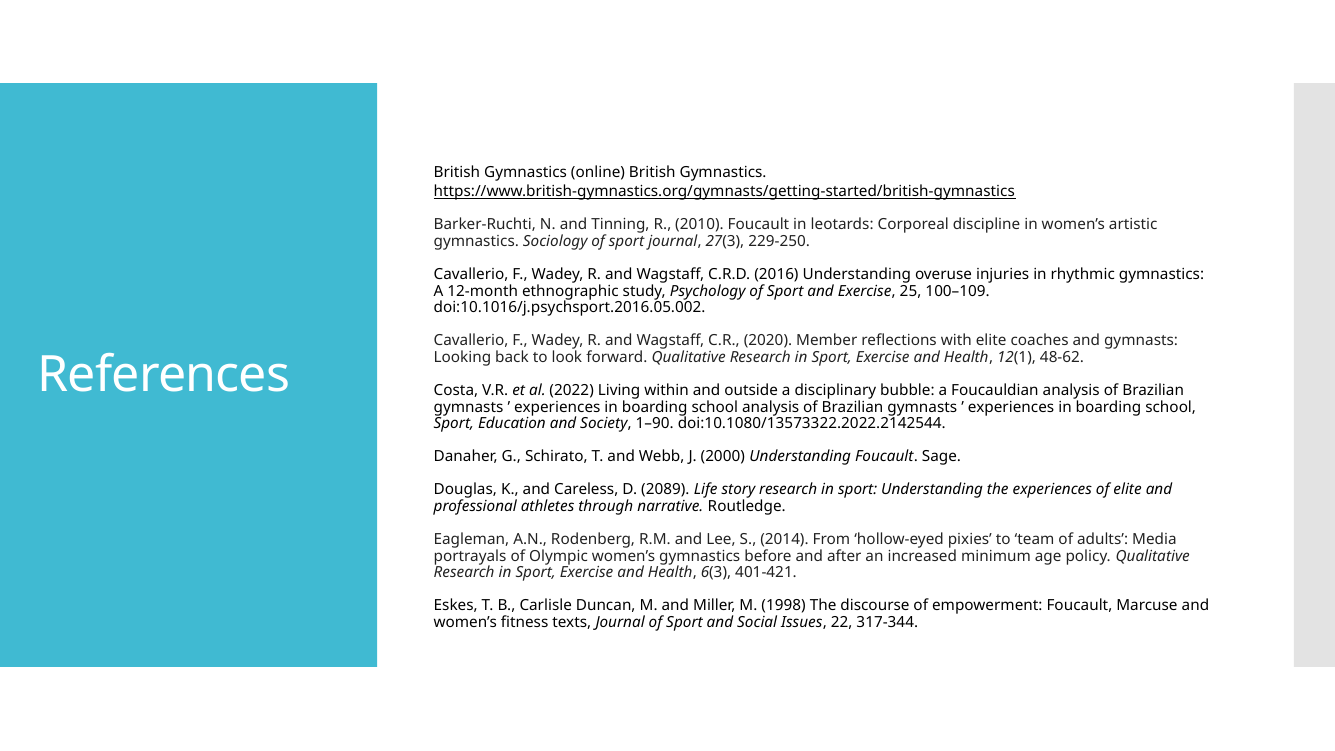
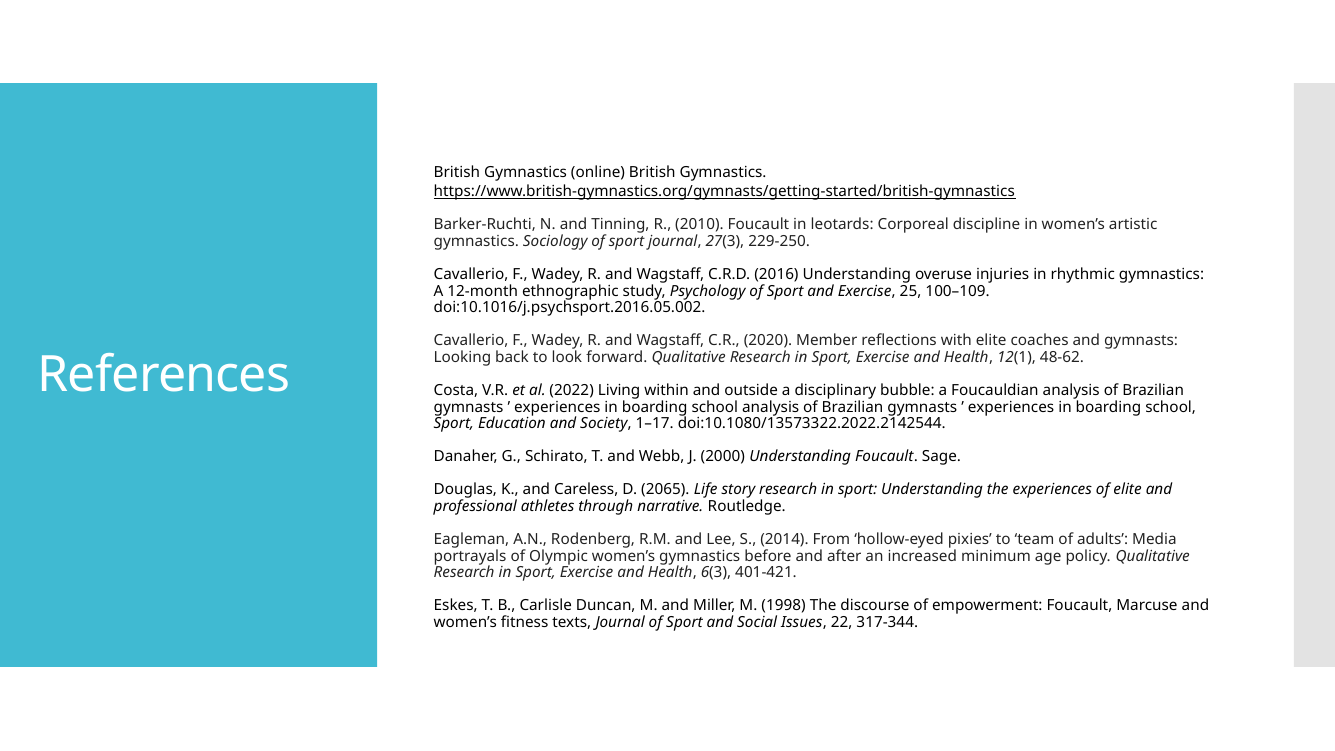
1–90: 1–90 -> 1–17 (655, 423)
2089: 2089 -> 2065 (665, 490)
